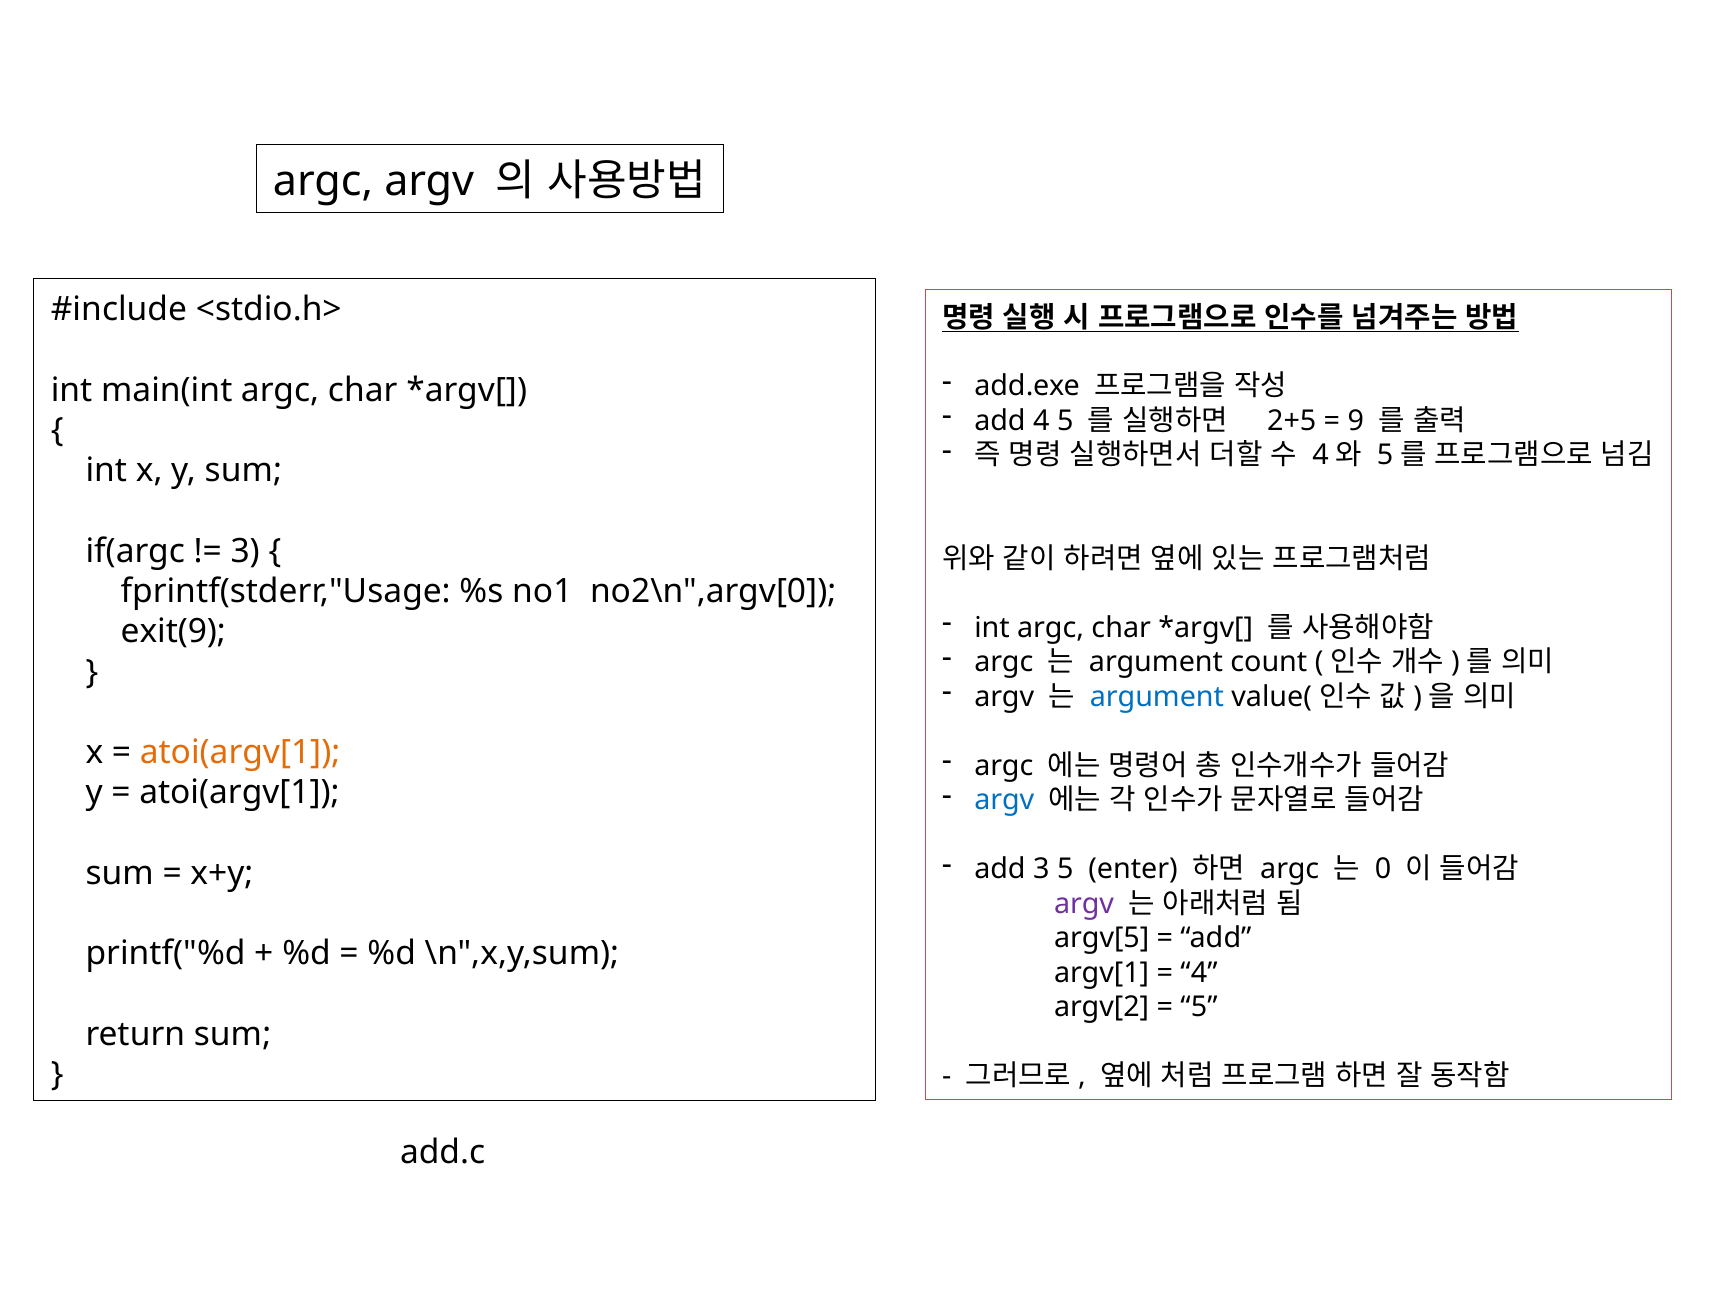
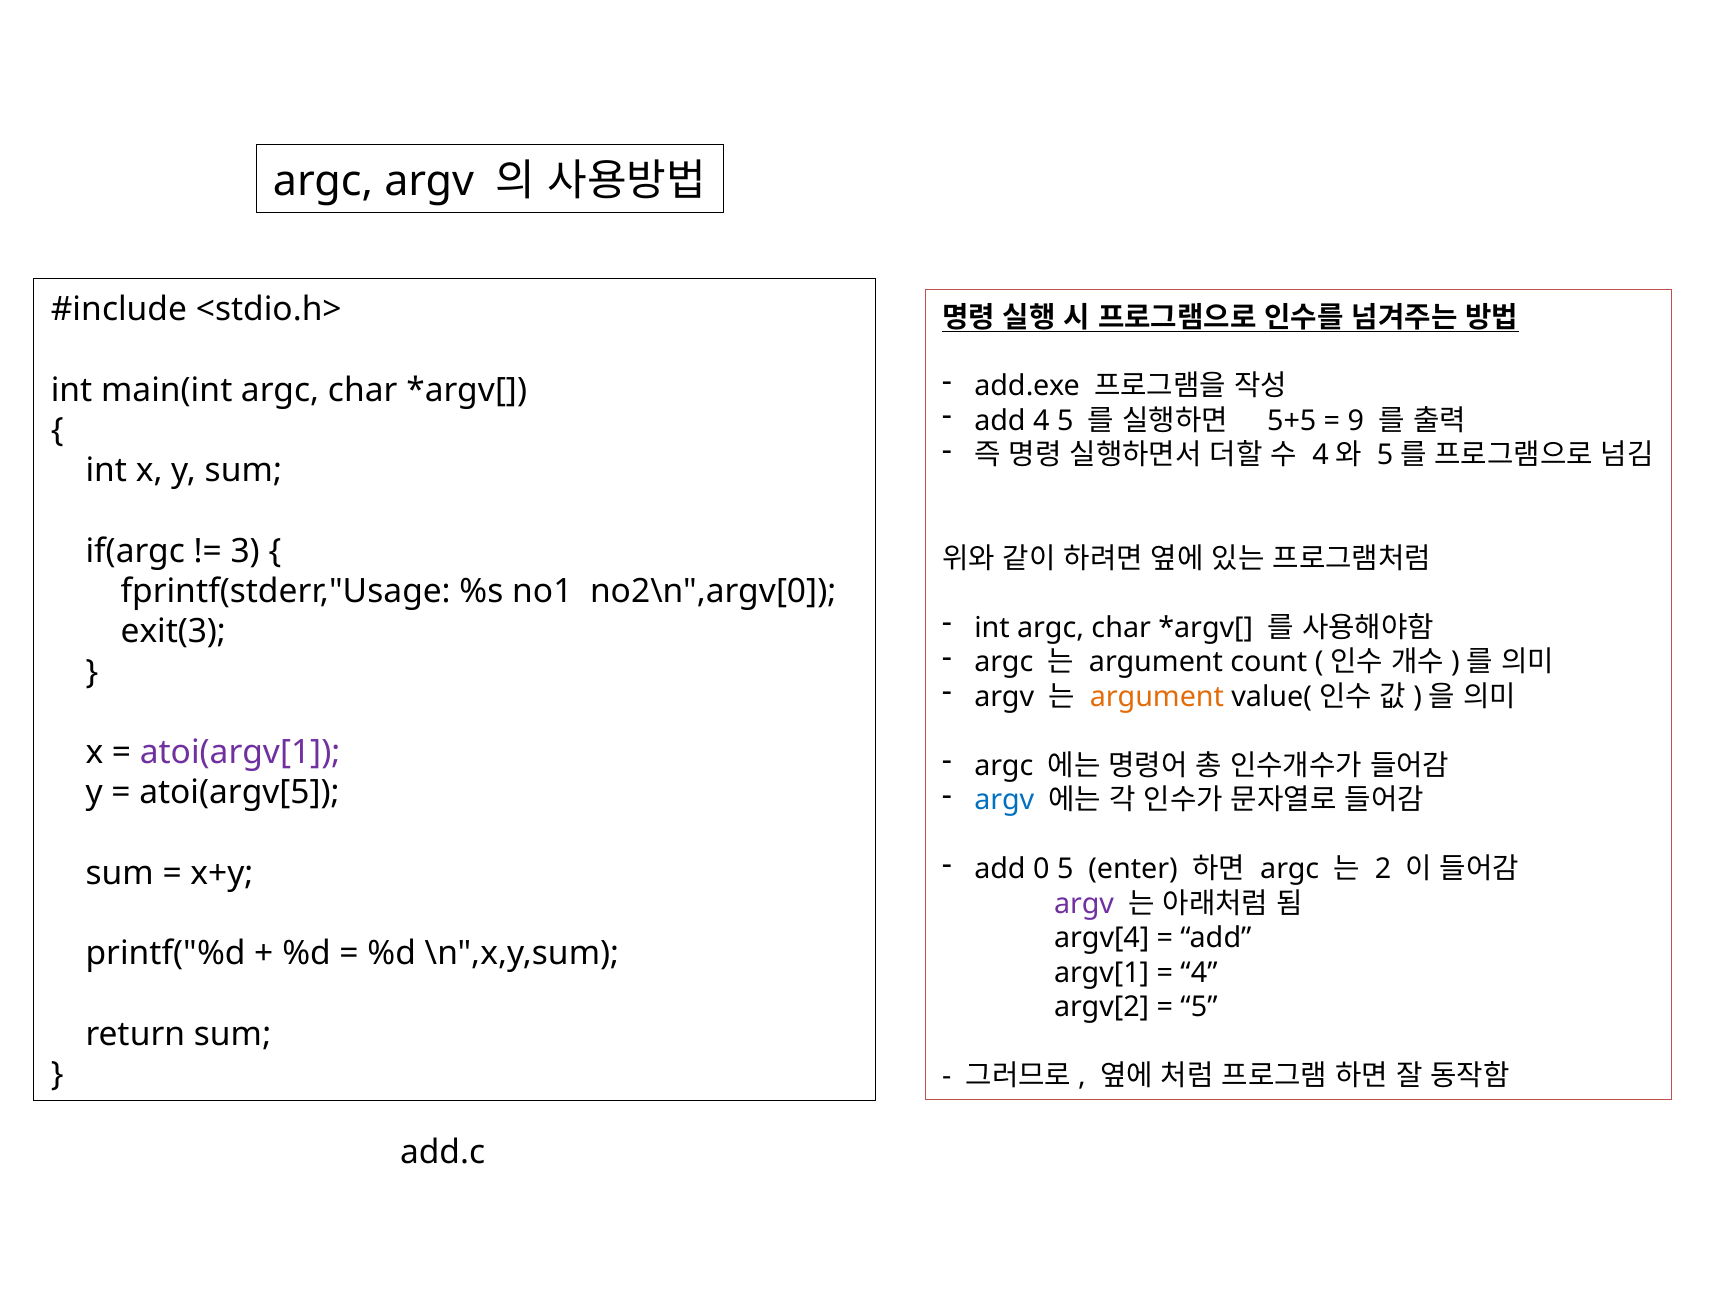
2+5: 2+5 -> 5+5 (1292, 421)
exit(9: exit(9 -> exit(3 (173, 632)
argument colour: blue -> orange (1157, 697)
atoi(argv[1 colour: orange -> purple (240, 753)
atoi(argv[1: atoi(argv[1 -> atoi(argv[5 (239, 793)
add 3: 3 -> 0 (1041, 869)
0: 0 -> 2 (1383, 869)
argv[5: argv[5 -> argv[4 (1102, 938)
